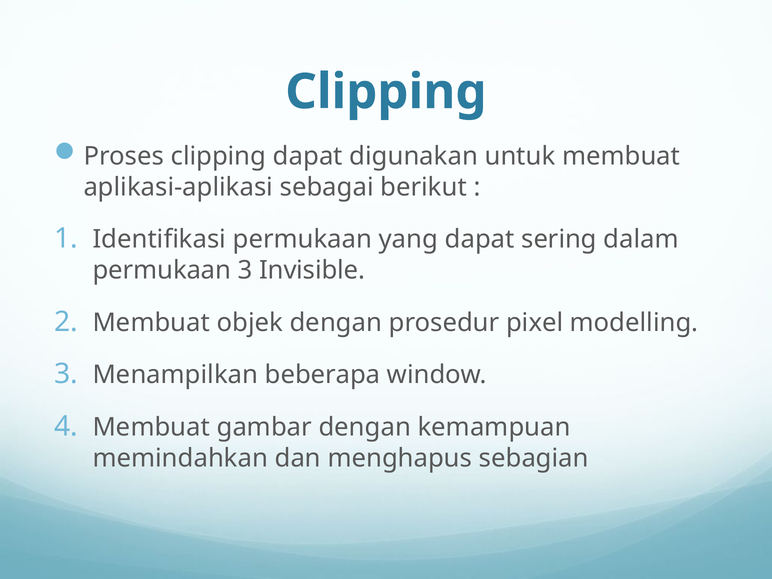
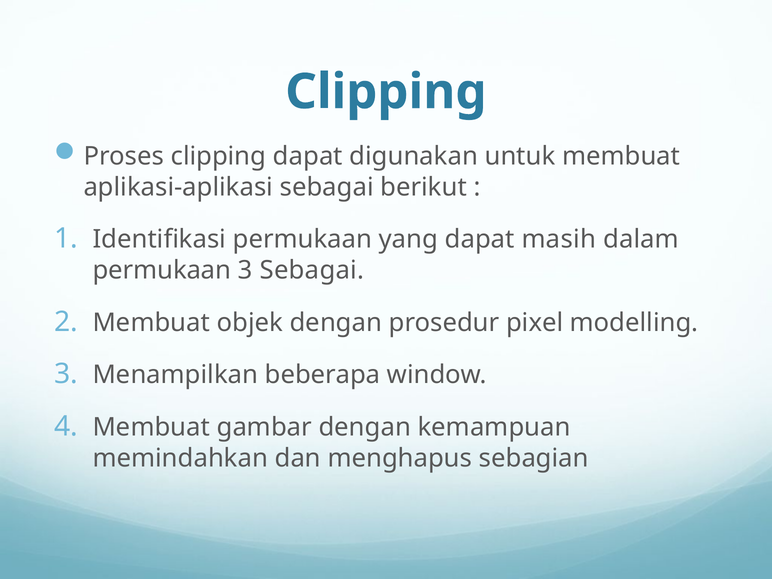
sering: sering -> masih (559, 239)
3 Invisible: Invisible -> Sebagai (312, 270)
